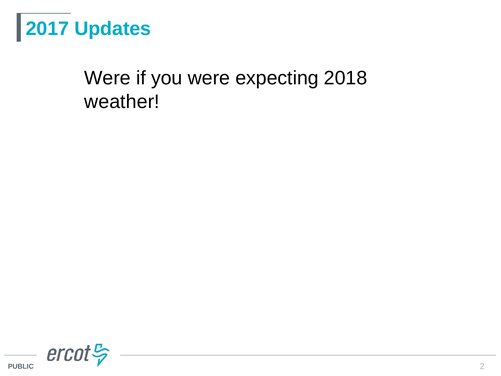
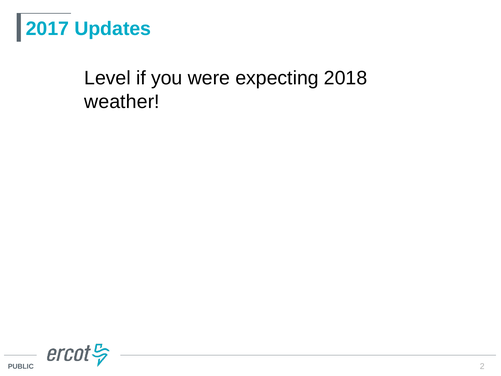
Were: Were -> Level (108, 78)
